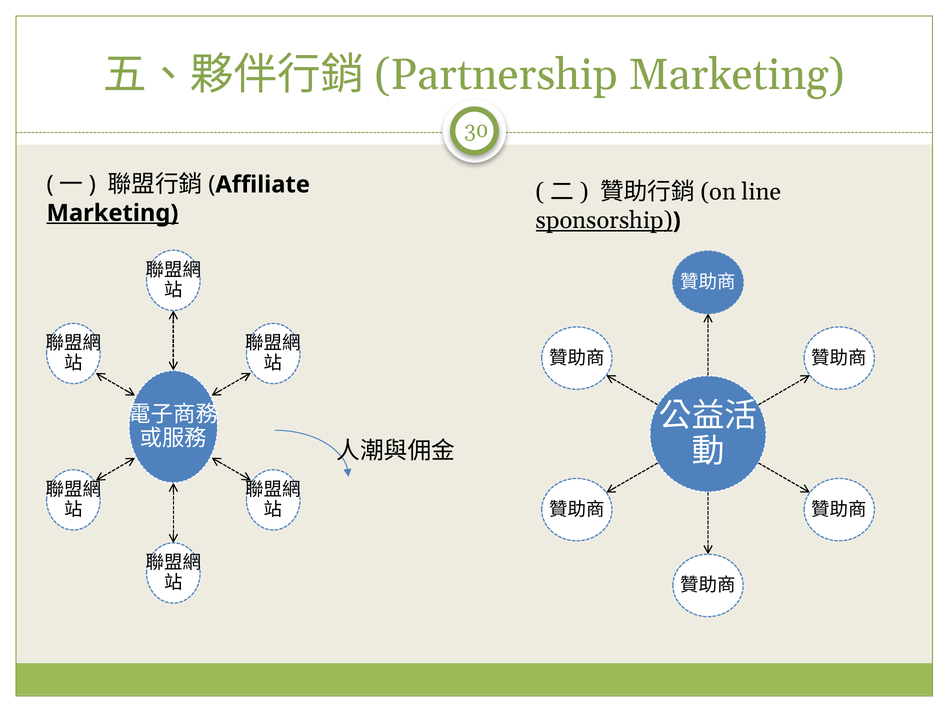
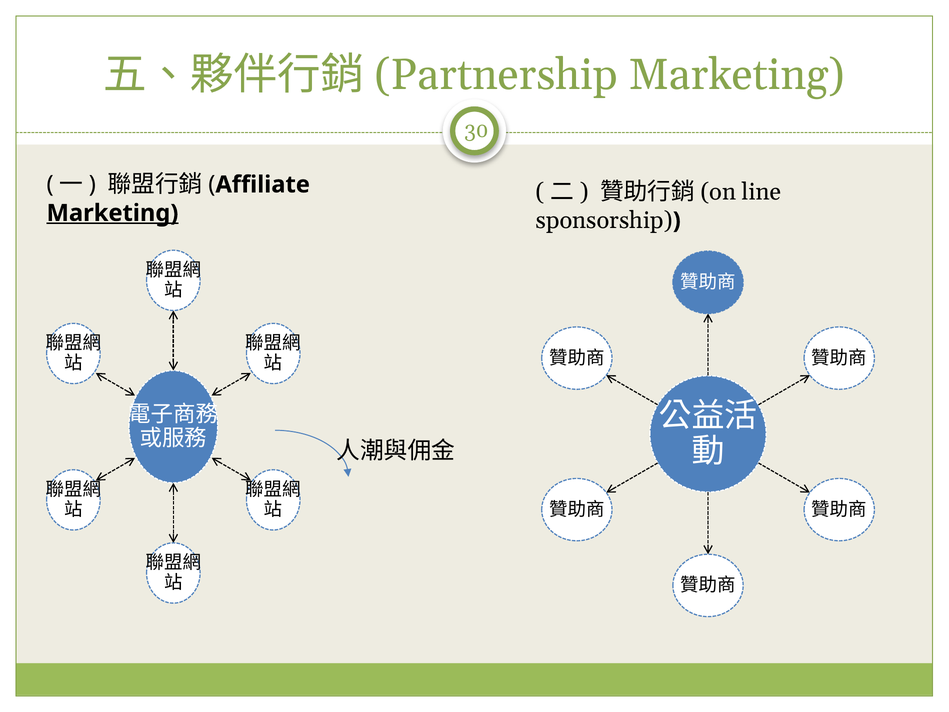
sponsorship underline: present -> none (604, 220)
